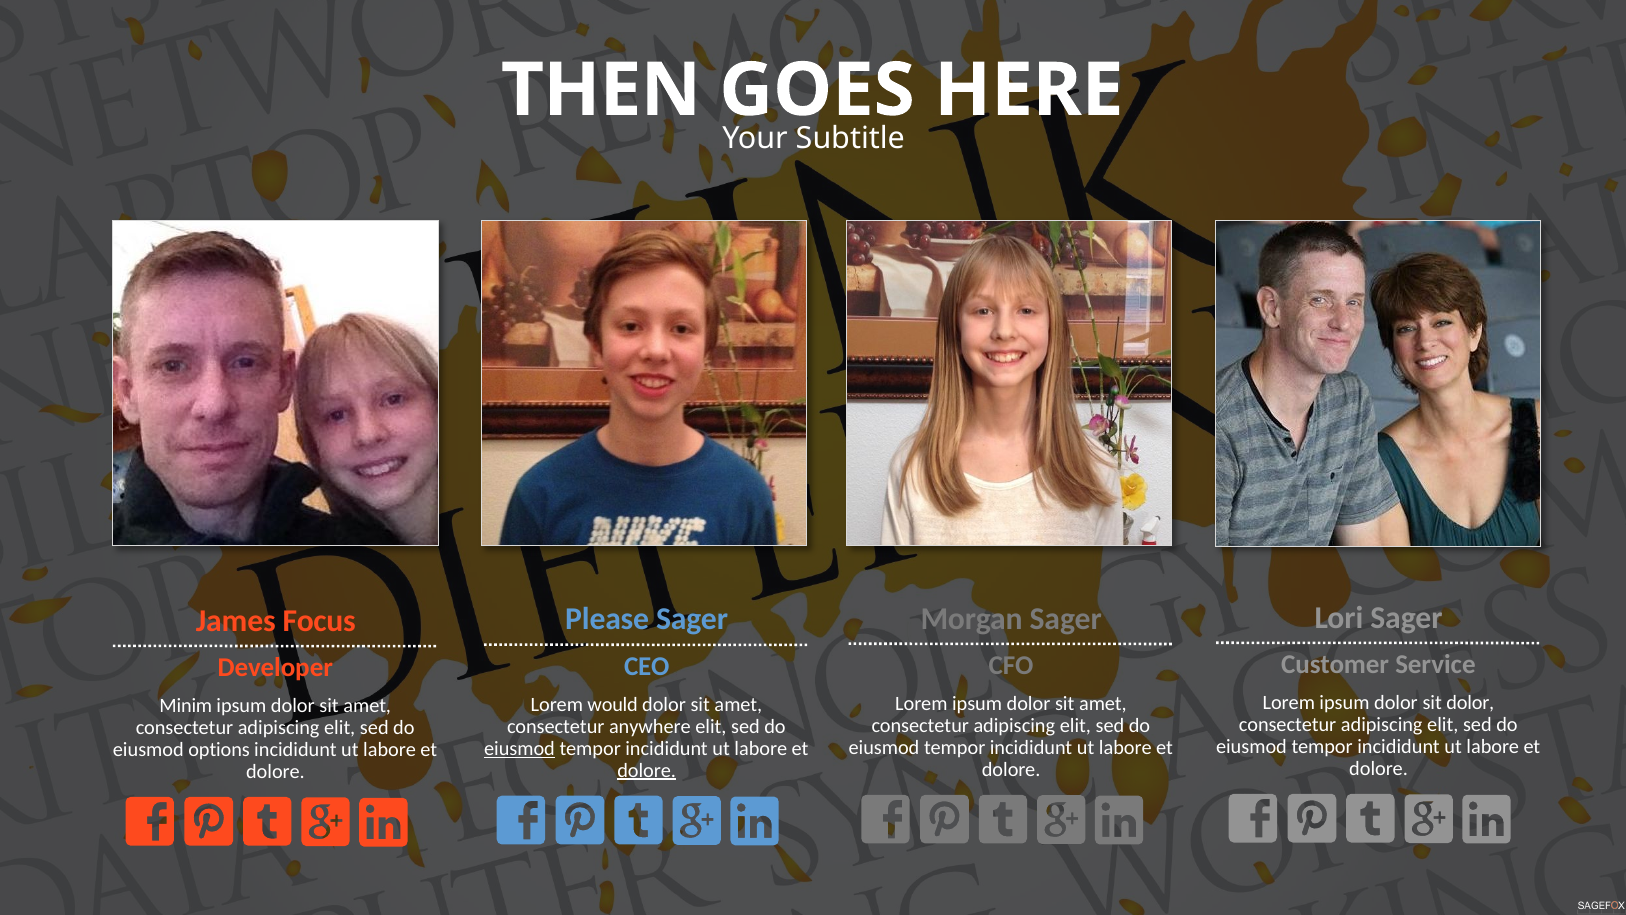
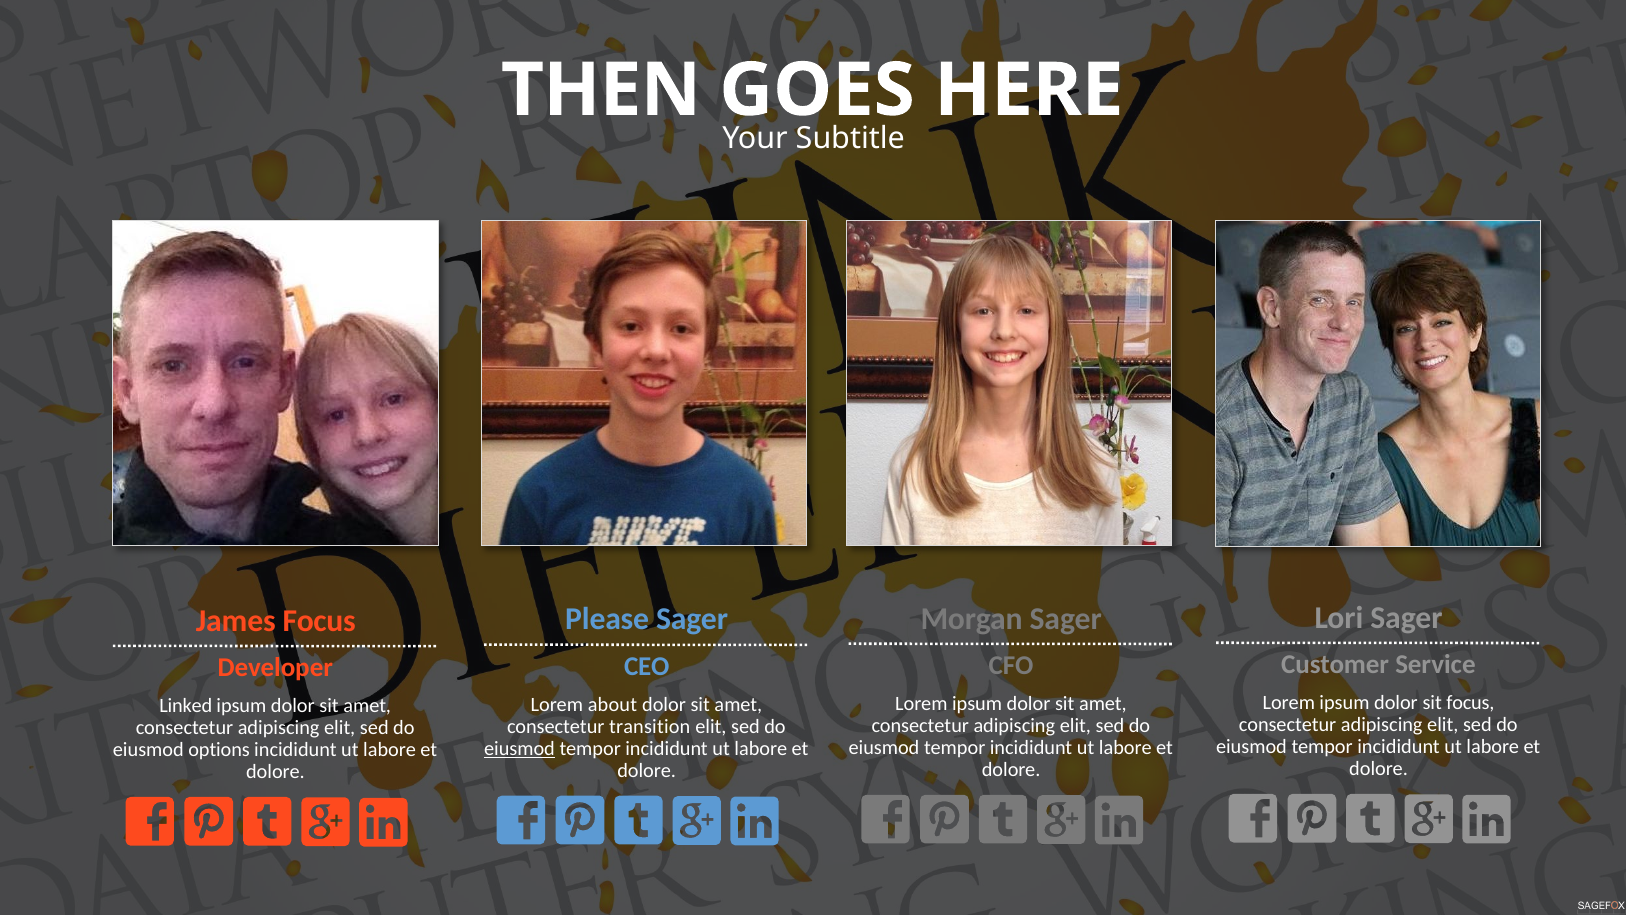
sit dolor: dolor -> focus (1470, 702)
would: would -> about (612, 704)
Minim: Minim -> Linked (186, 705)
anywhere: anywhere -> transition (650, 726)
dolore underline: present -> none (647, 770)
